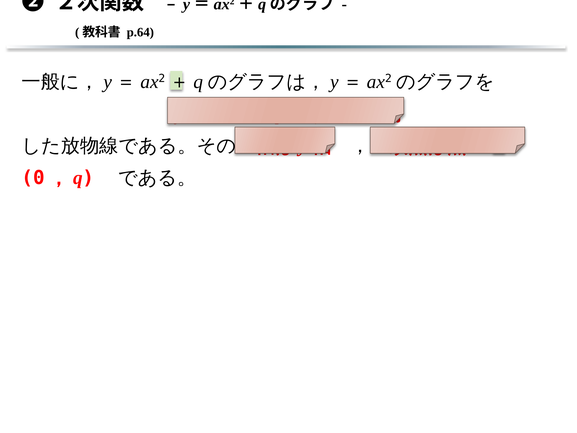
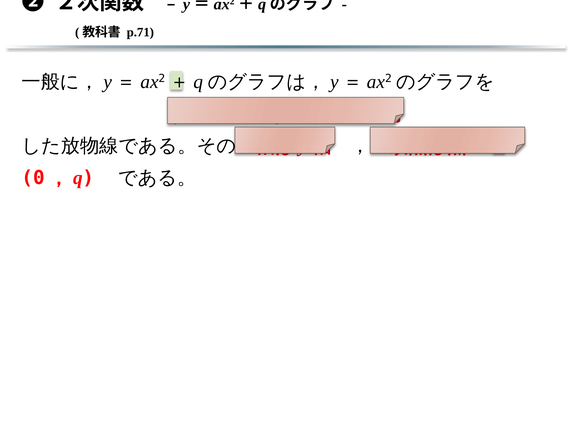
p.64: p.64 -> p.71 (140, 32)
